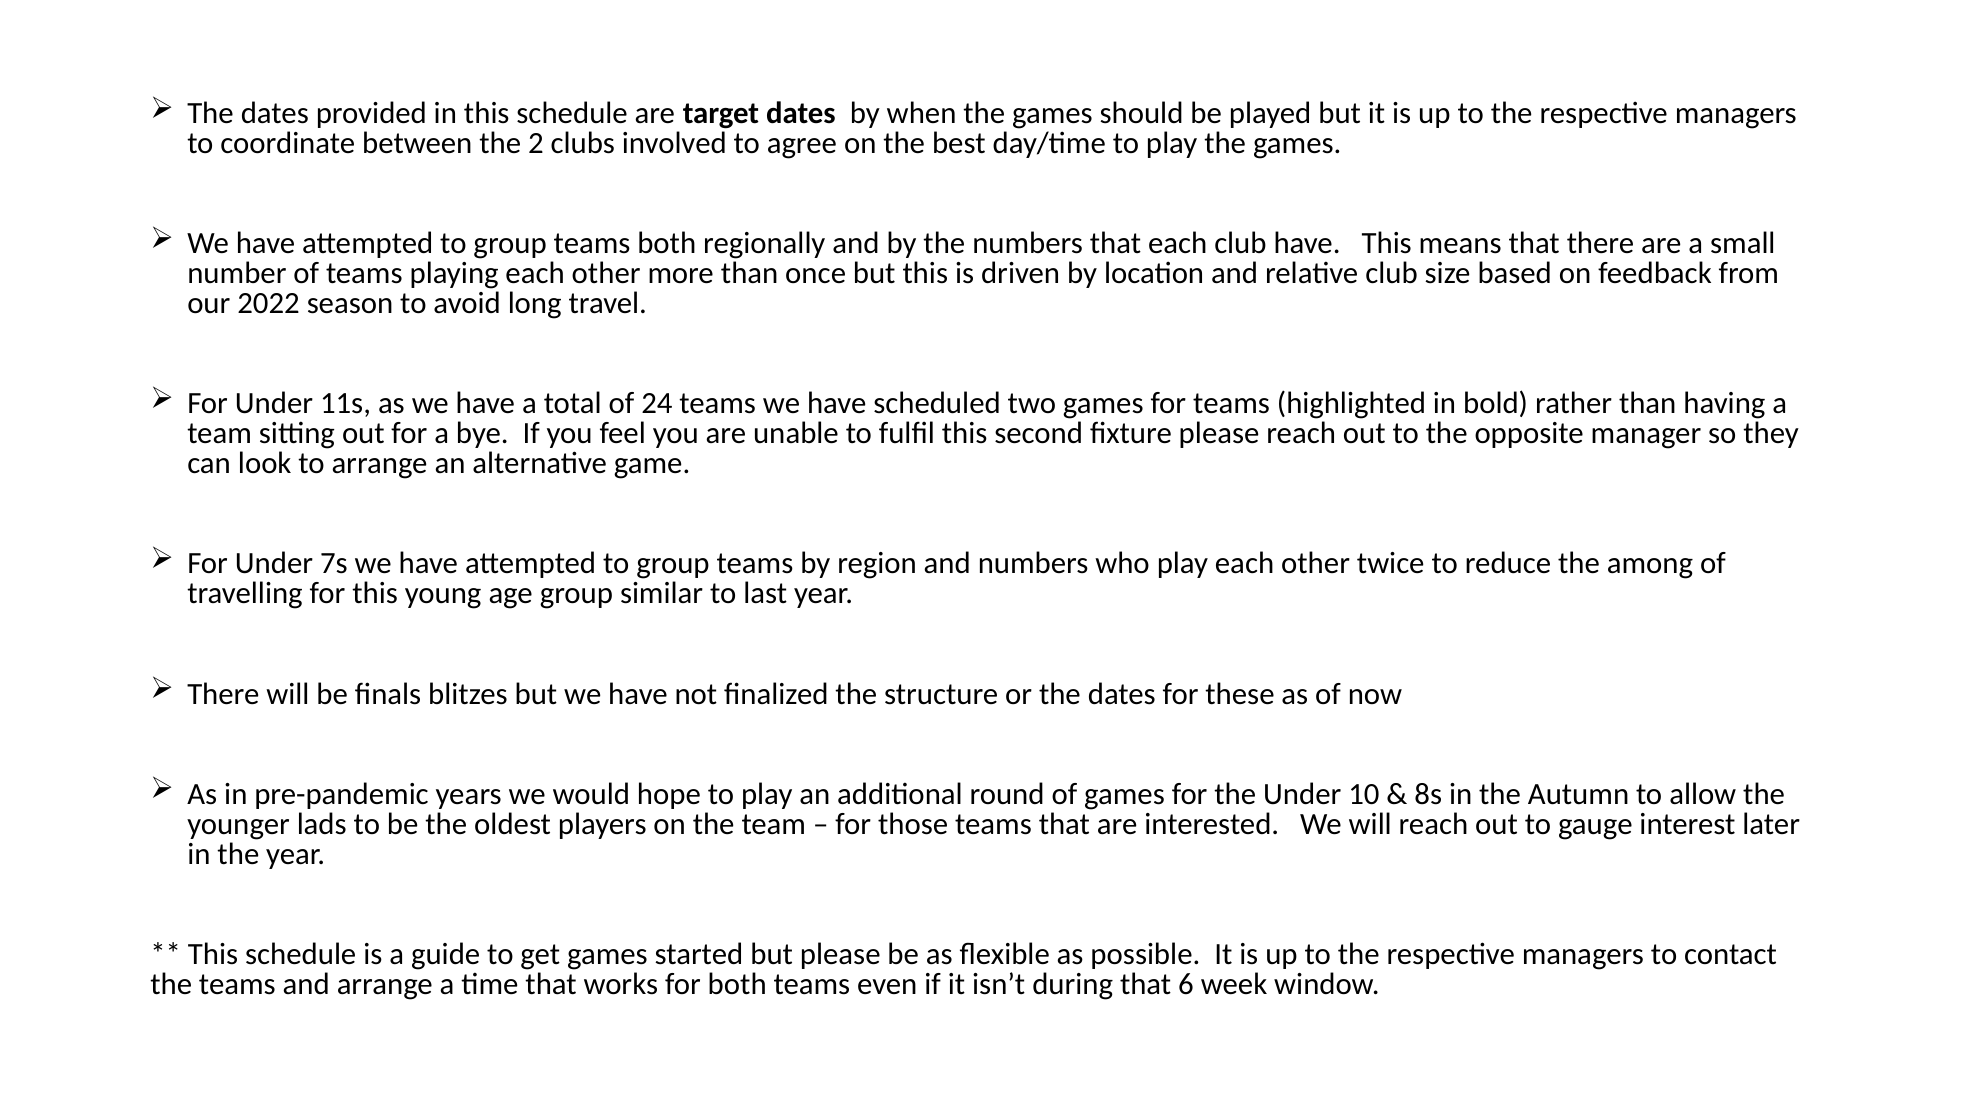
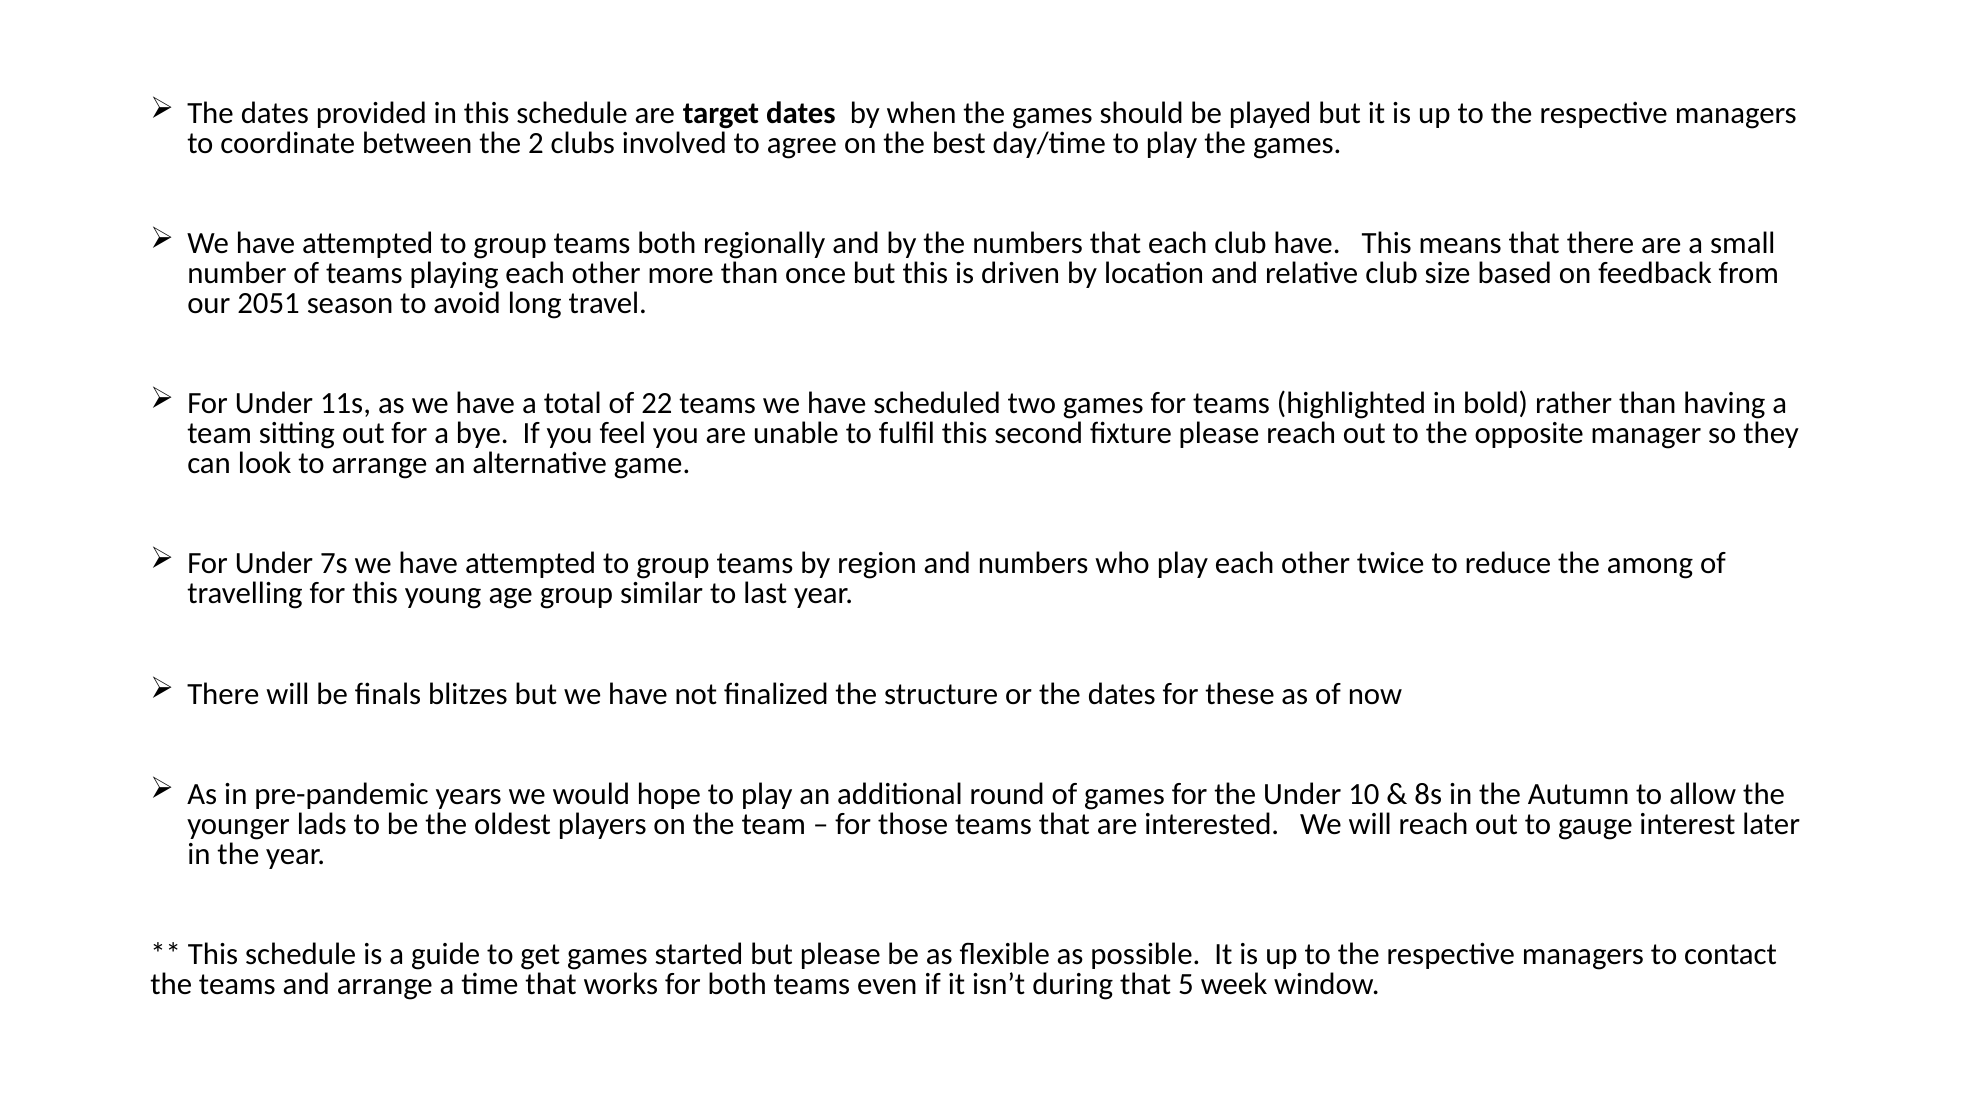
2022: 2022 -> 2051 (269, 303)
24: 24 -> 22 (657, 404)
6: 6 -> 5 (1186, 984)
